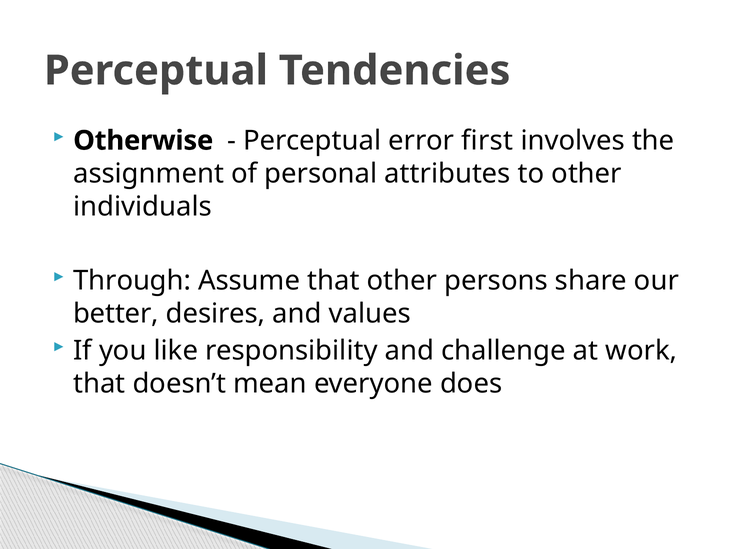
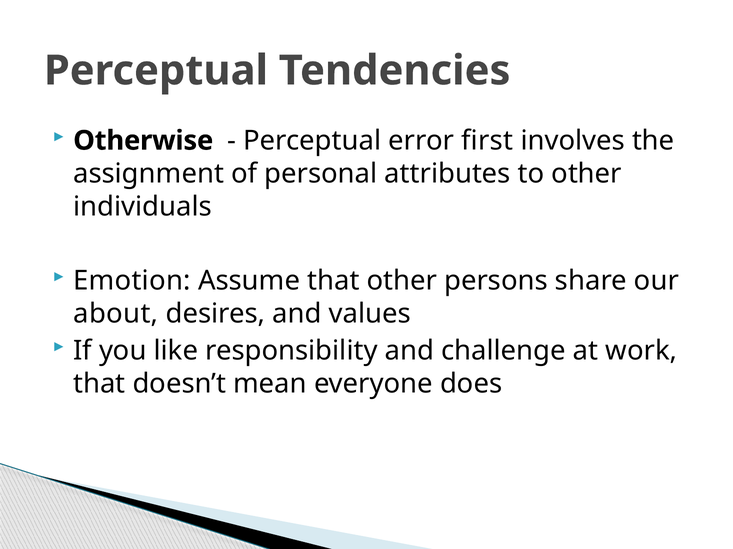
Through: Through -> Emotion (132, 281)
better: better -> about (116, 314)
